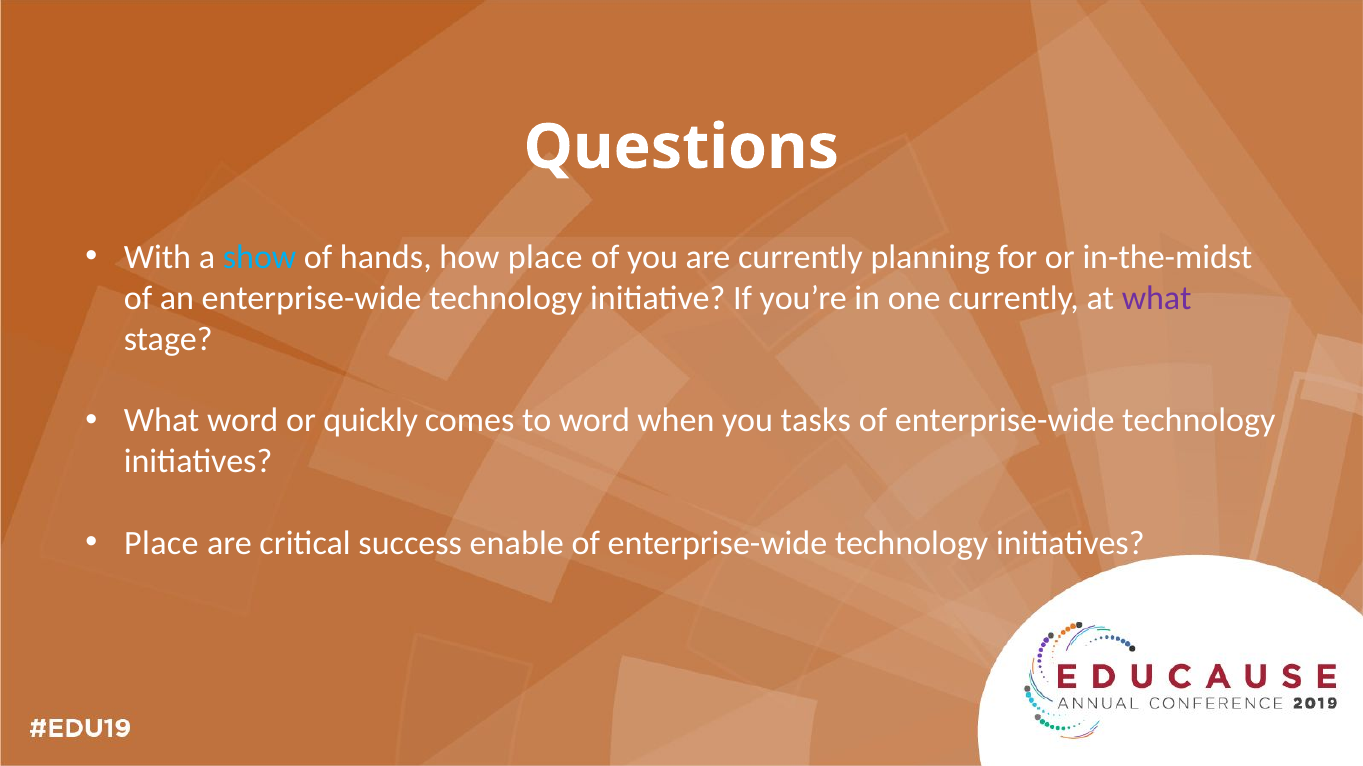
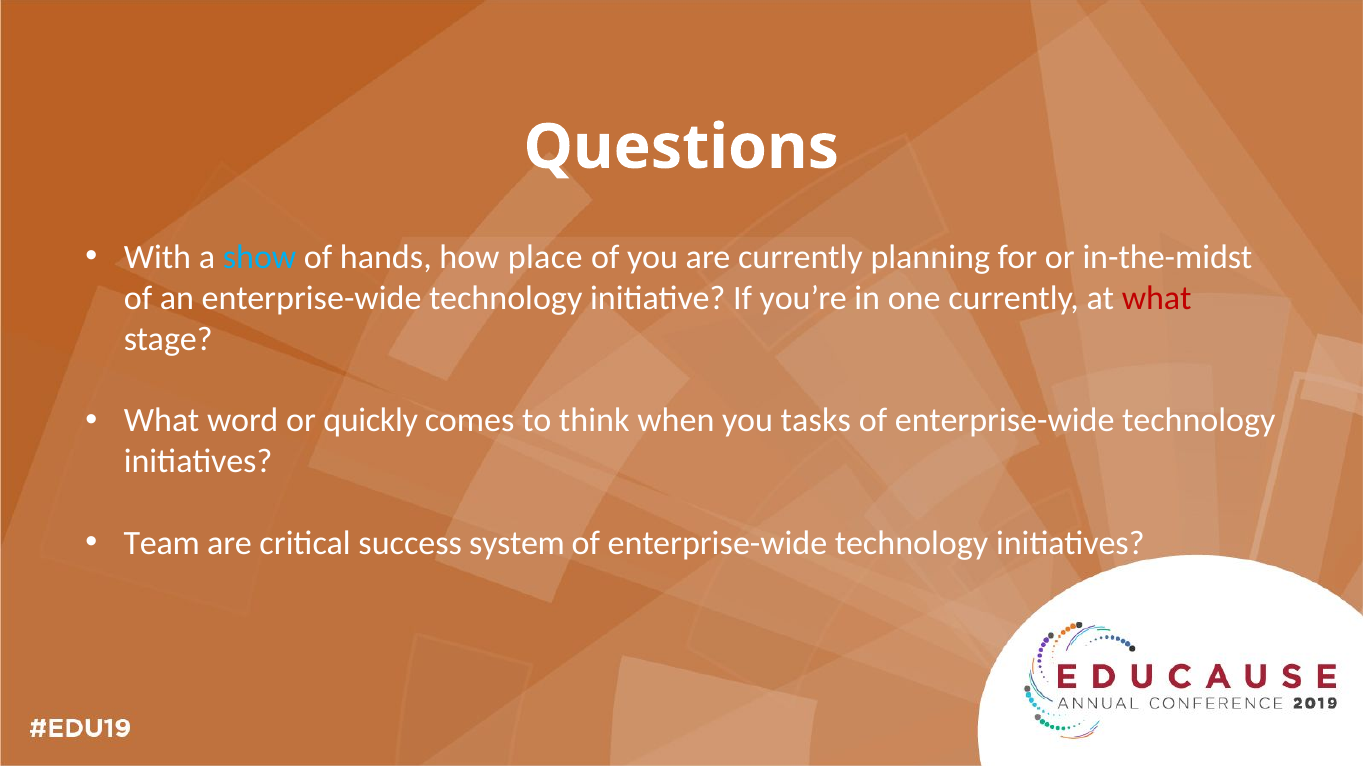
what colour: purple -> red (1157, 298)
to word: word -> think (594, 421)
Place: Place -> Team (162, 544)
enable: enable -> system (517, 544)
